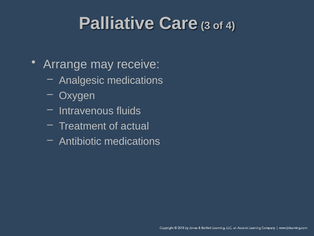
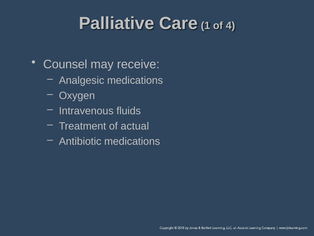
3: 3 -> 1 (205, 26)
Arrange: Arrange -> Counsel (65, 64)
